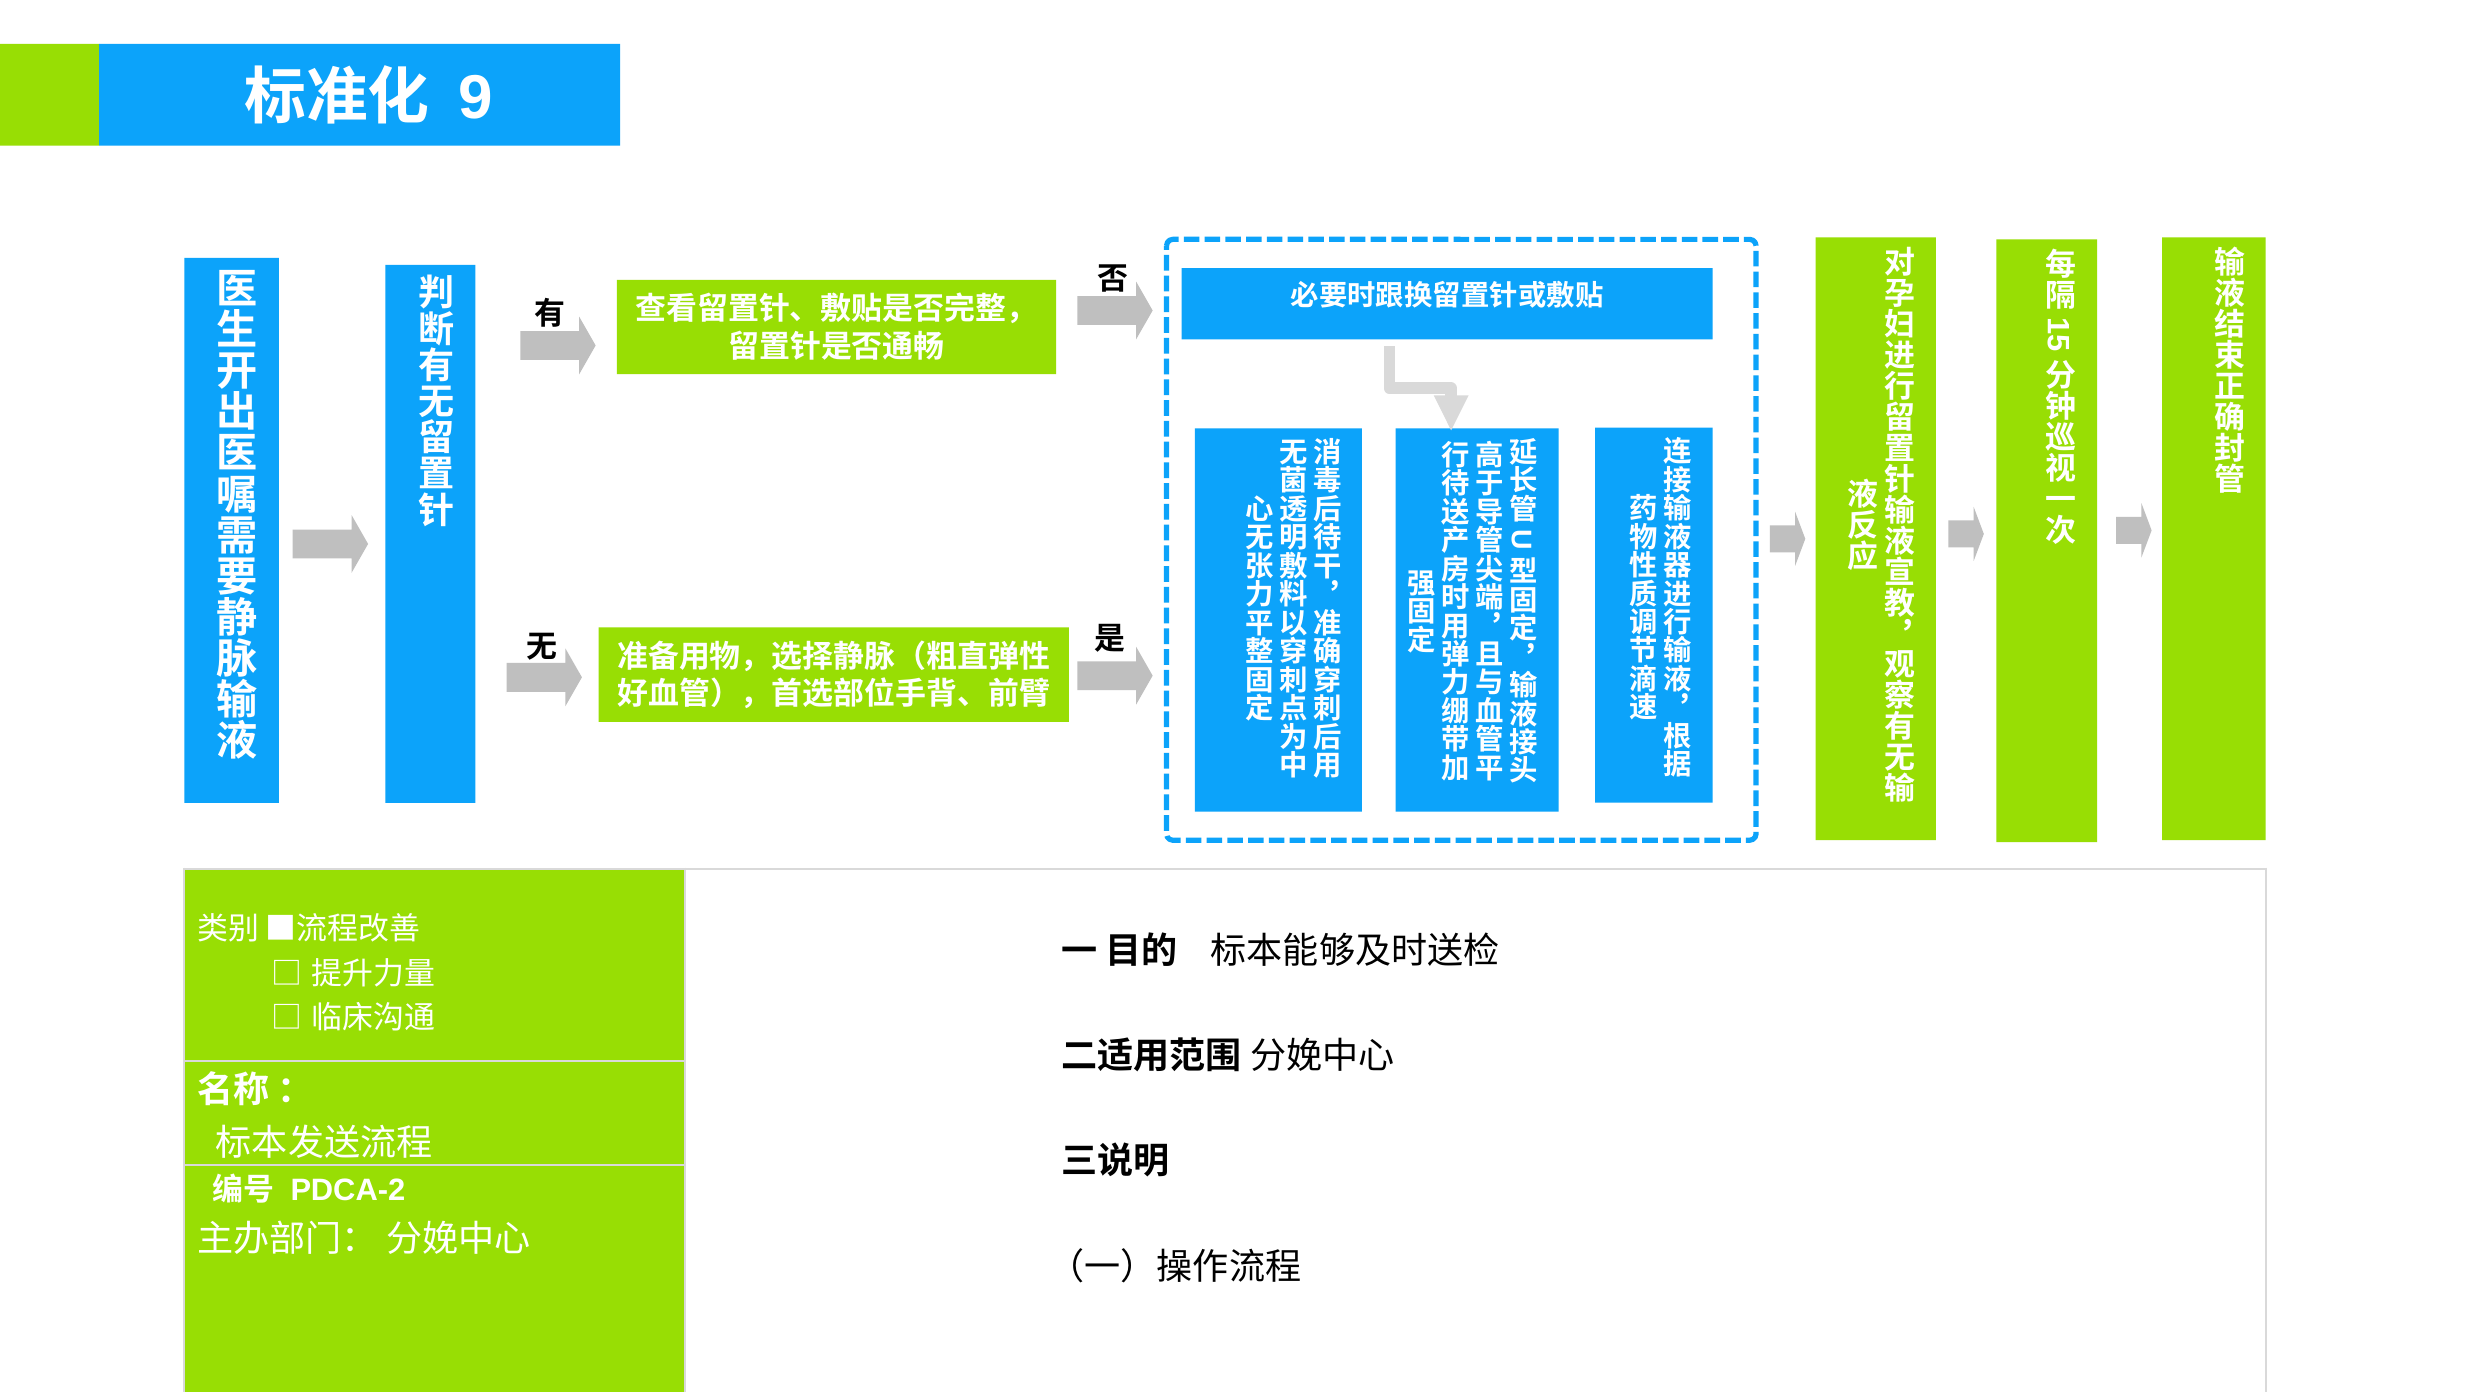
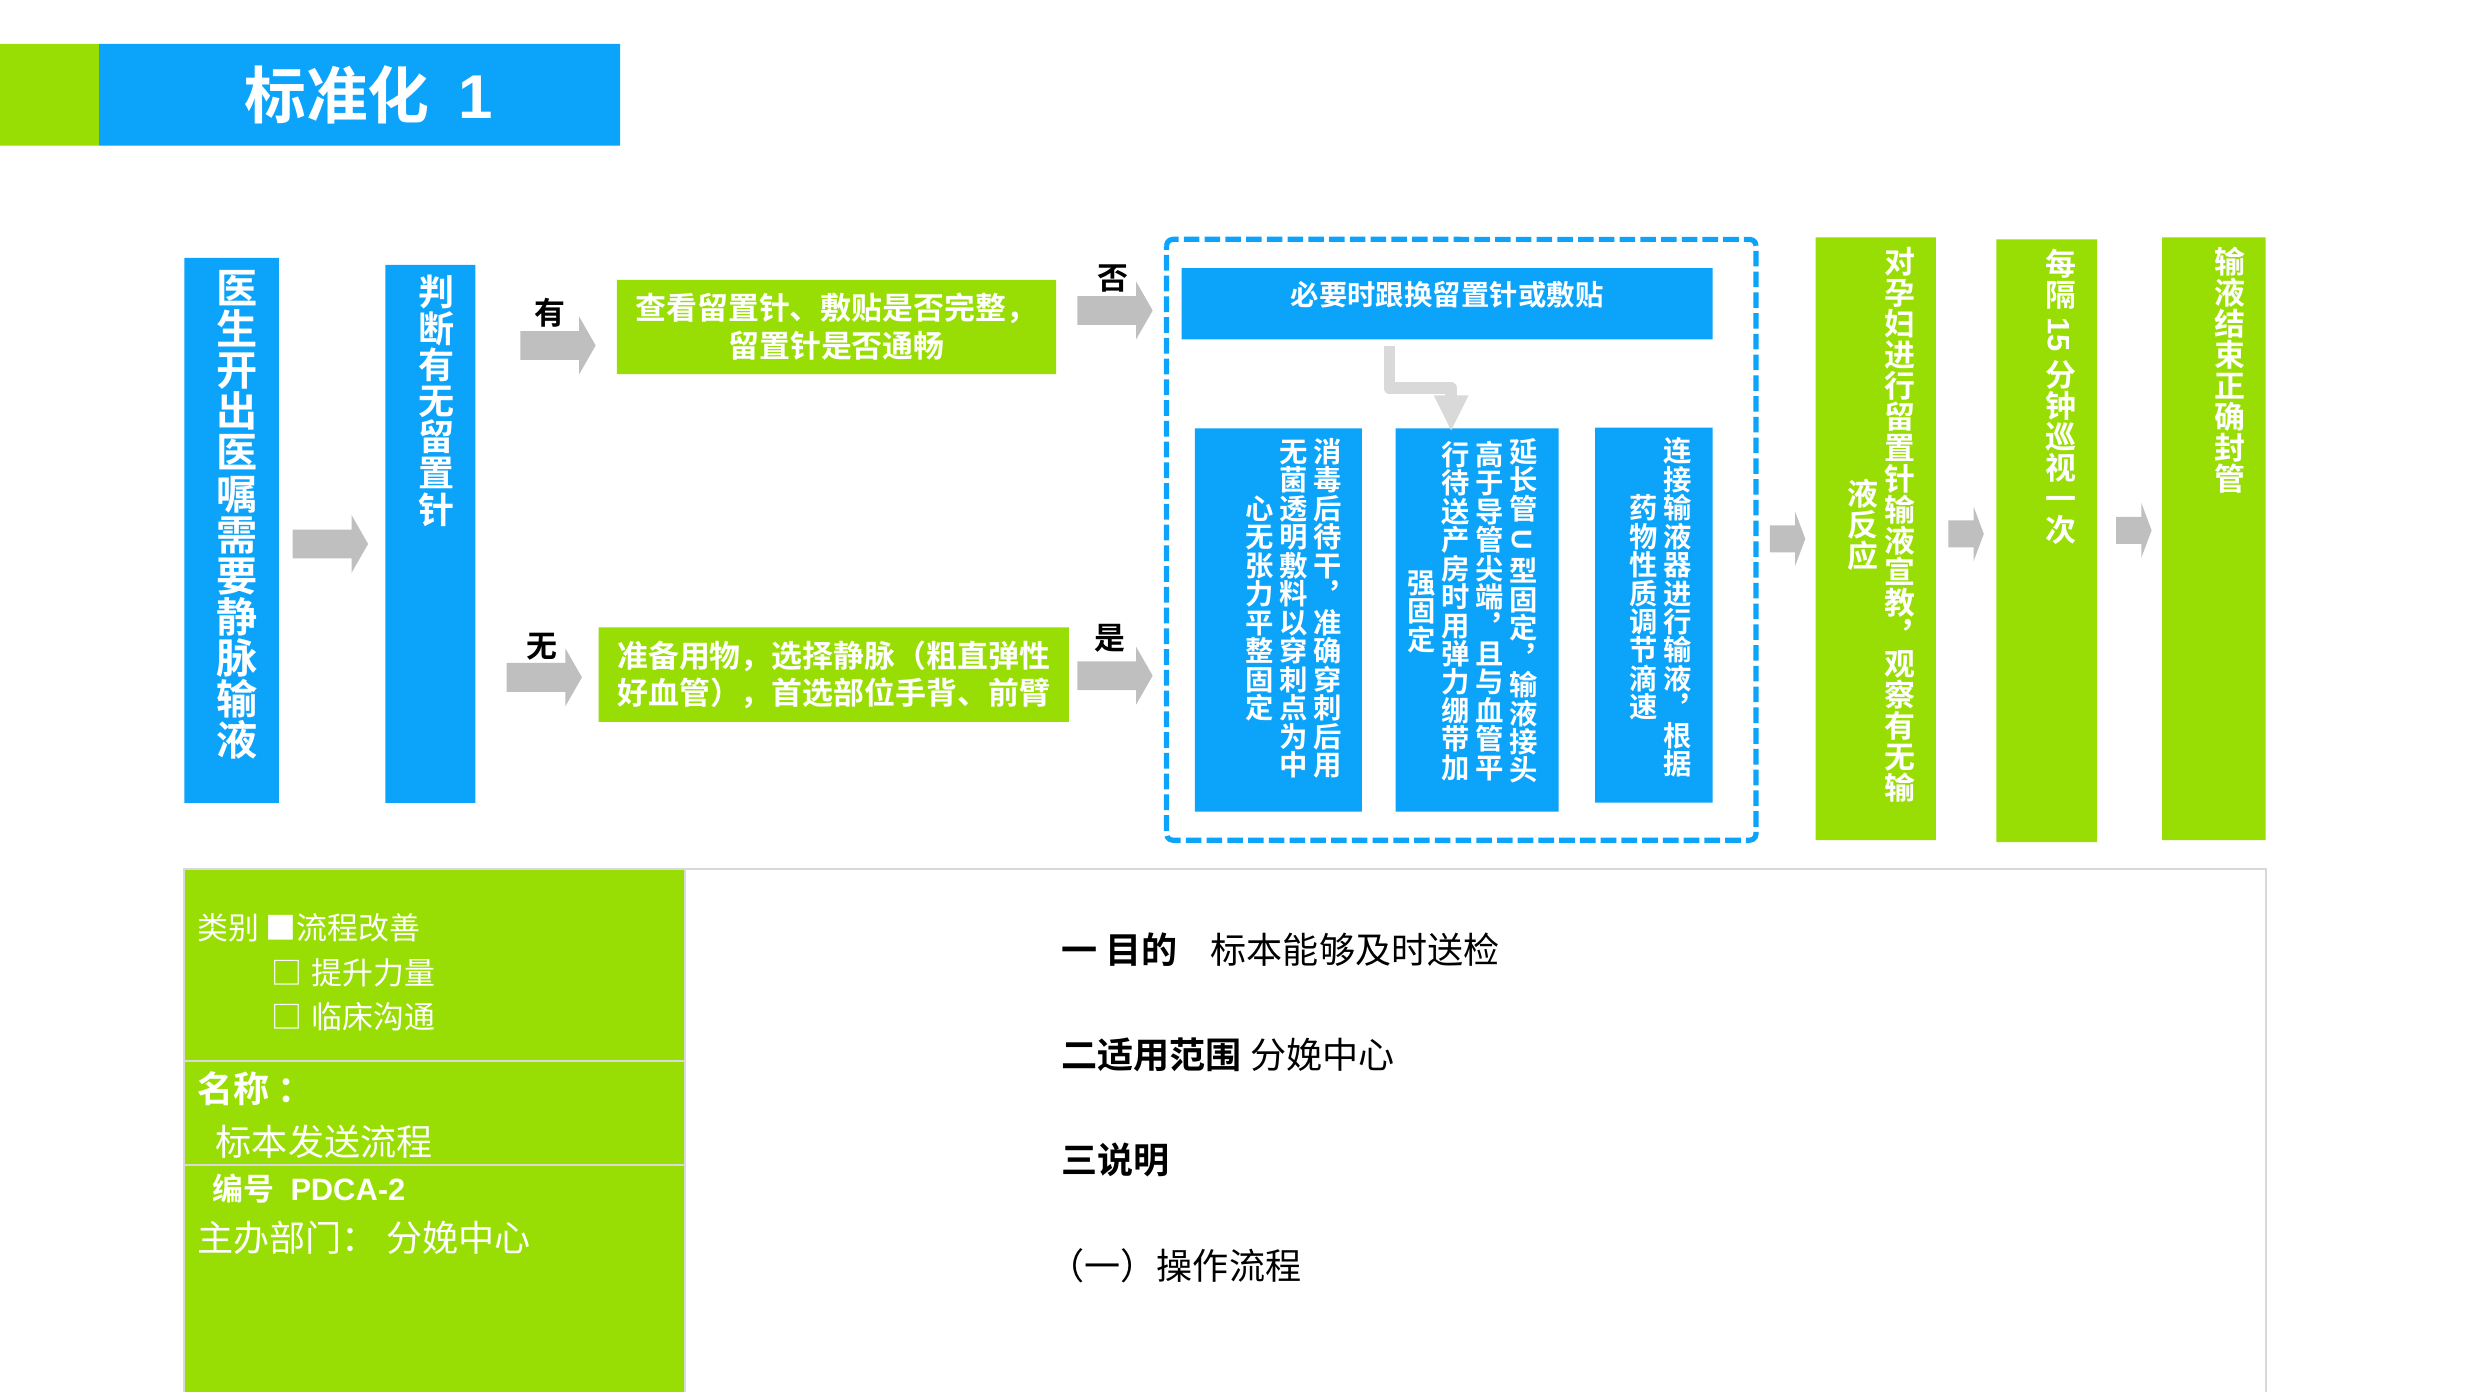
9: 9 -> 1 (476, 98)
